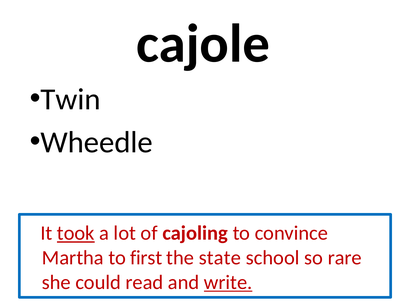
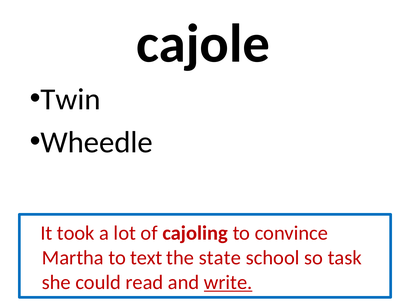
took underline: present -> none (76, 234)
first: first -> text (146, 258)
rare: rare -> task (345, 258)
